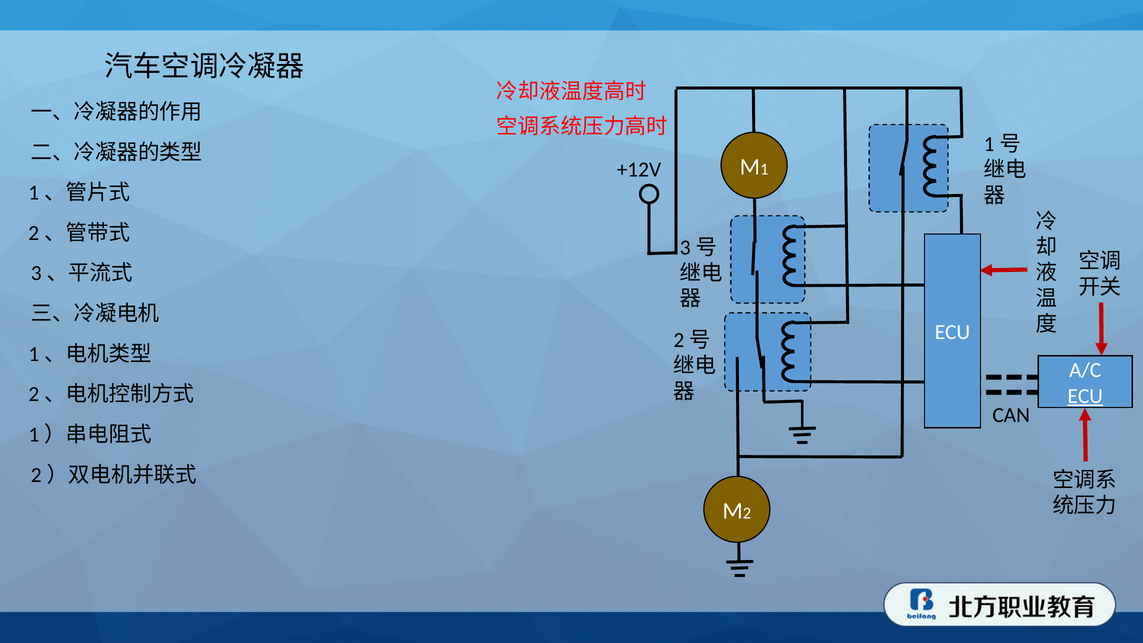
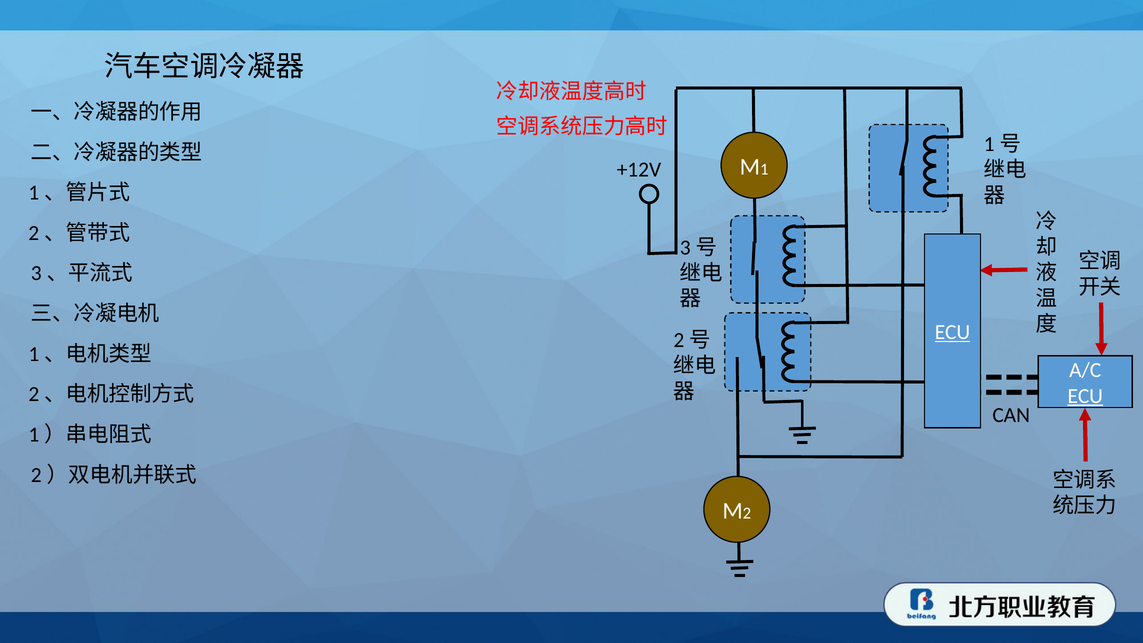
ECU underline: none -> present (952, 332)
